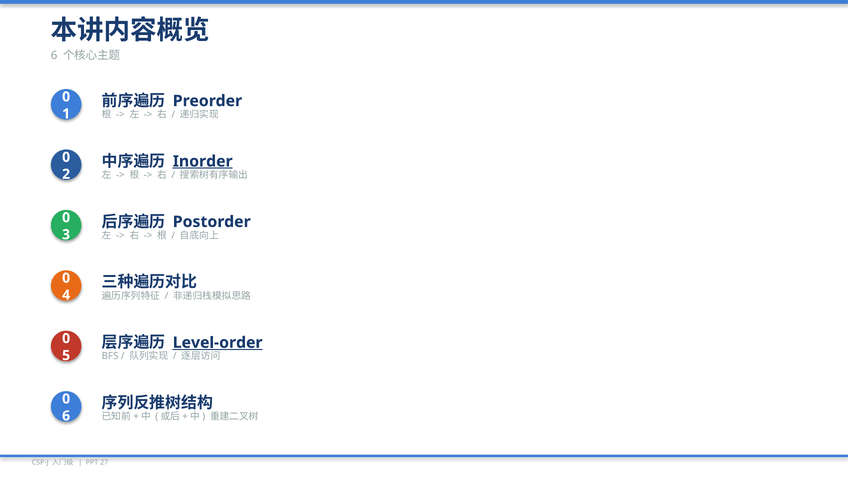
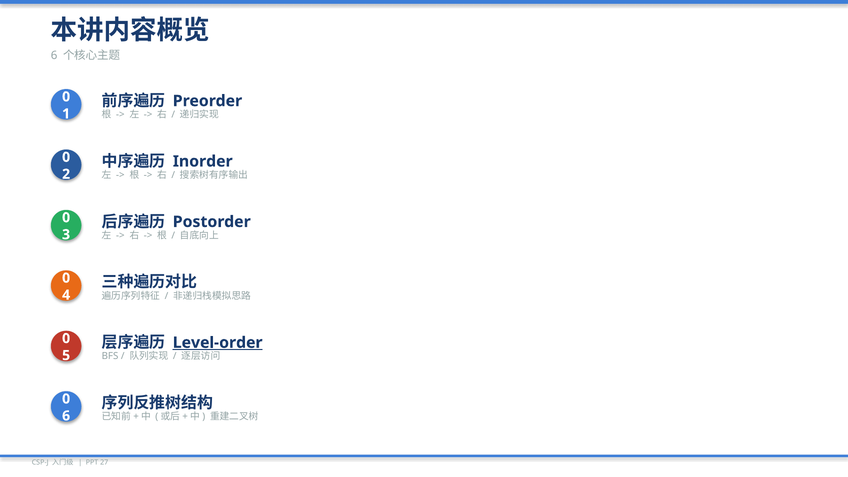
Inorder underline: present -> none (203, 161)
